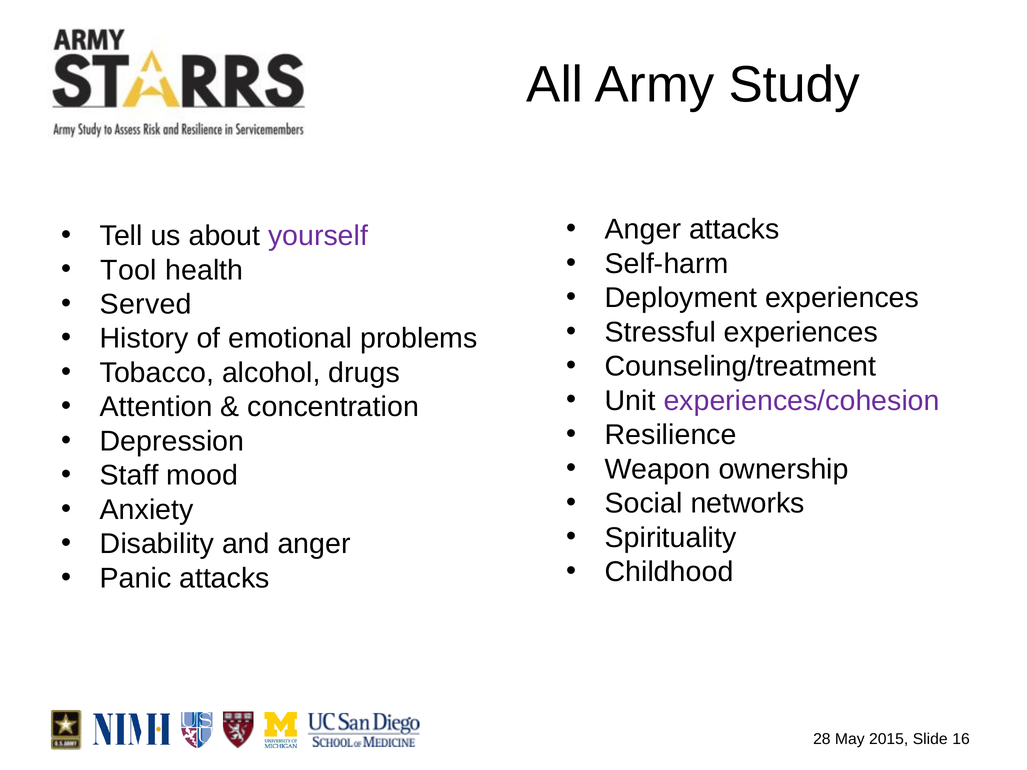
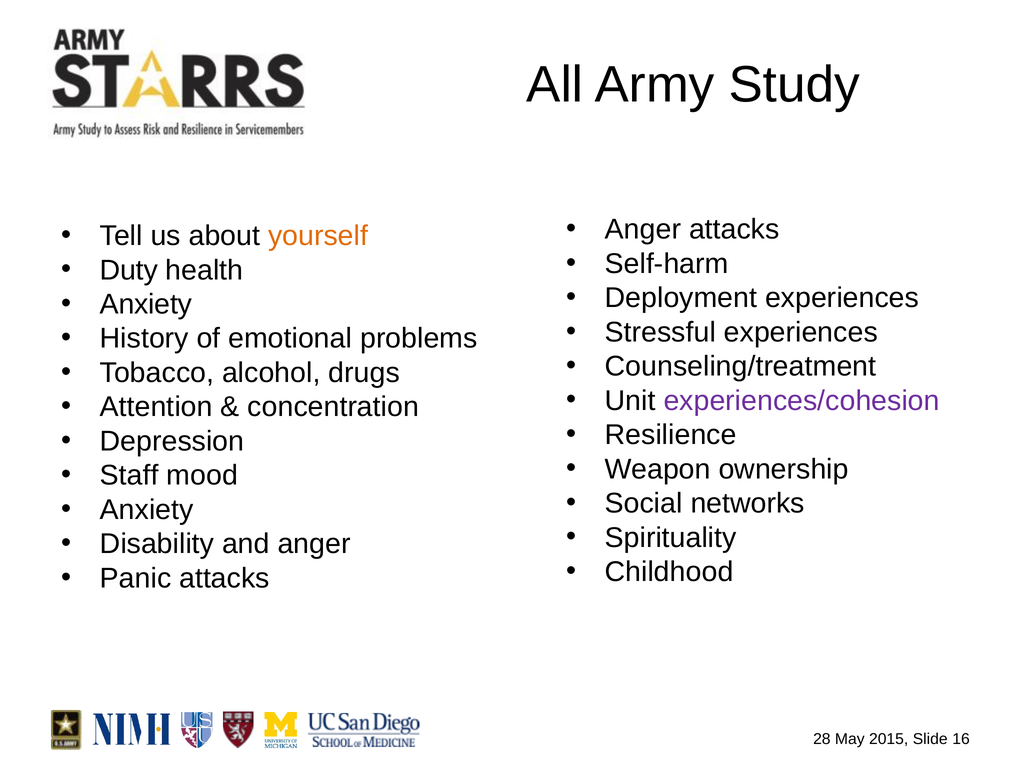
yourself colour: purple -> orange (318, 236)
Tool: Tool -> Duty (129, 270)
Served: Served -> Anxiety (146, 304)
